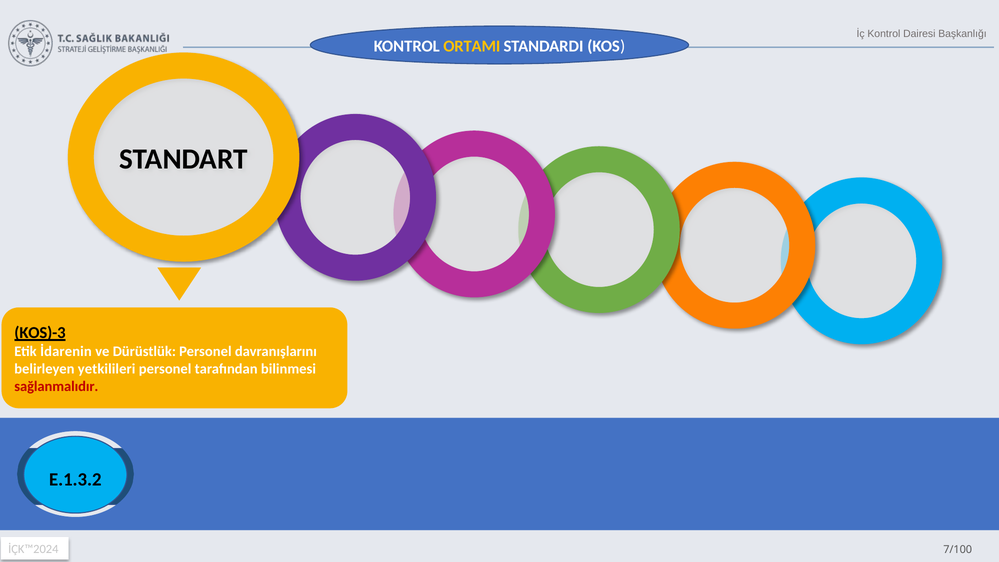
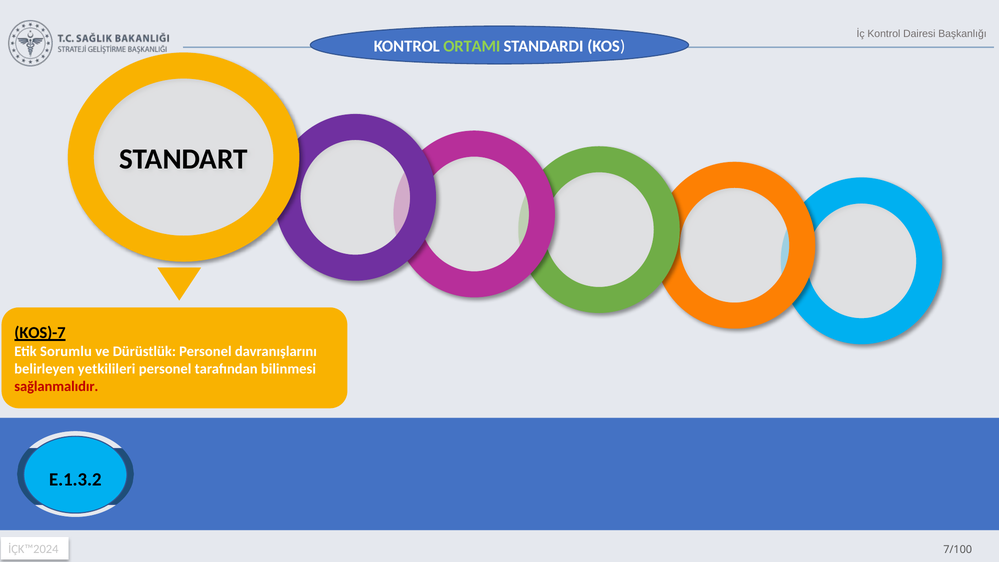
ORTAMI colour: yellow -> light green (472, 46)
KOS)-3: KOS)-3 -> KOS)-7 (40, 333)
İdarenin: İdarenin -> Sorumlu (66, 351)
